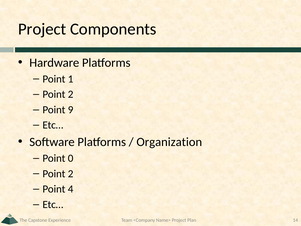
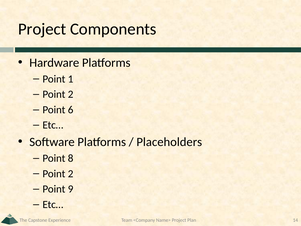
9: 9 -> 6 (71, 110)
Organization: Organization -> Placeholders (169, 142)
0: 0 -> 8 (71, 158)
4: 4 -> 9 (71, 189)
